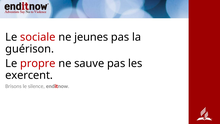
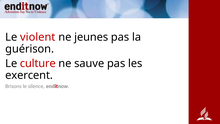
sociale: sociale -> violent (38, 37)
propre: propre -> culture (38, 63)
